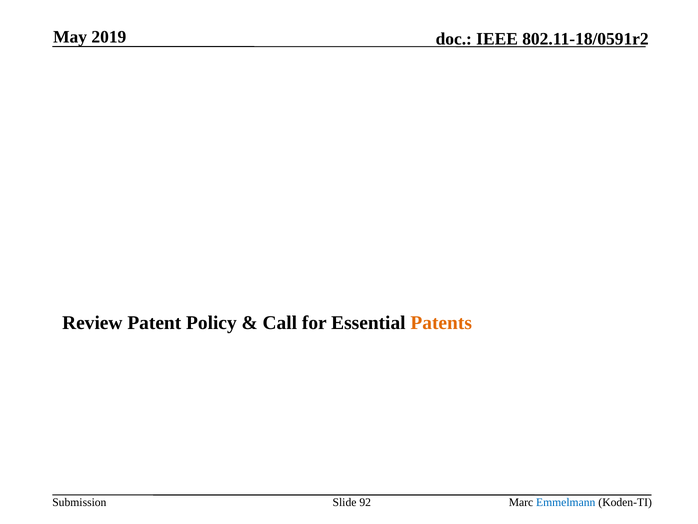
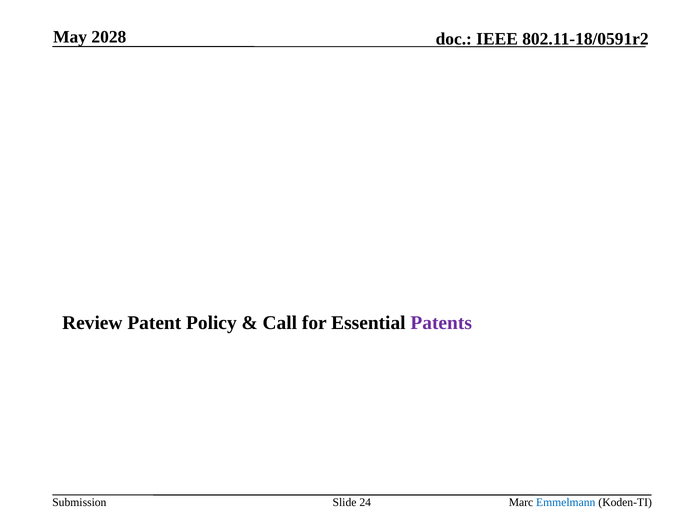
2019: 2019 -> 2028 (109, 37)
Patents colour: orange -> purple (441, 323)
92: 92 -> 24 (365, 502)
